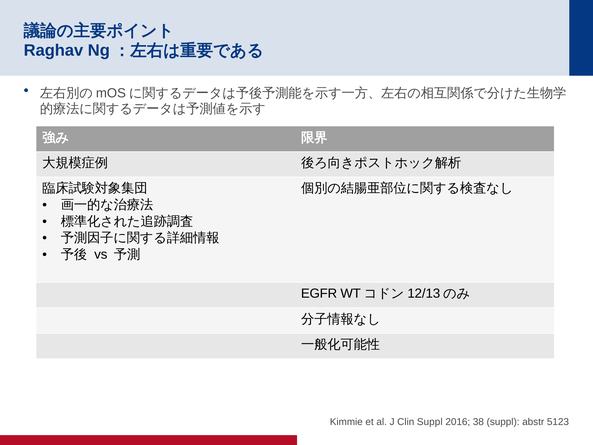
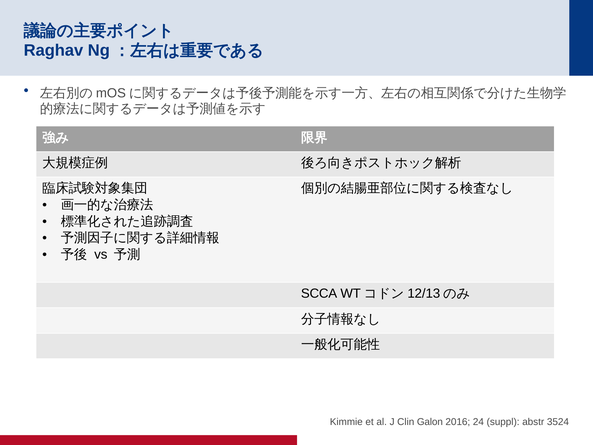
EGFR: EGFR -> SCCA (319, 293)
Clin Suppl: Suppl -> Galon (430, 422)
38: 38 -> 24 (478, 422)
5123: 5123 -> 3524 (558, 422)
